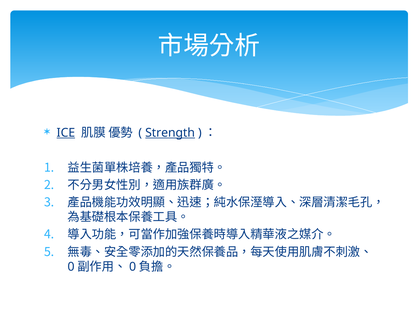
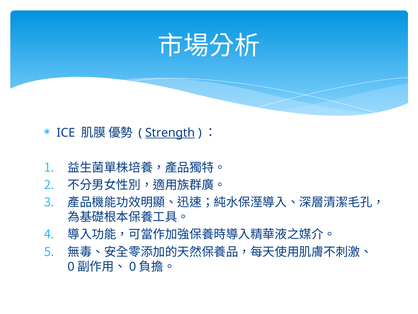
ICE underline: present -> none (66, 133)
